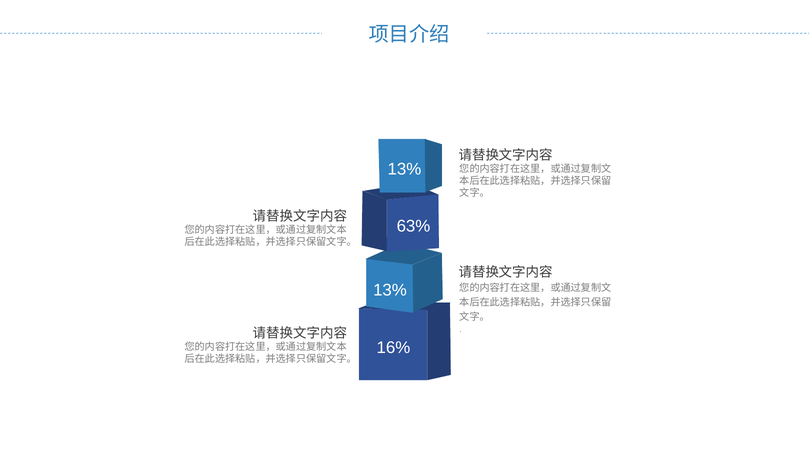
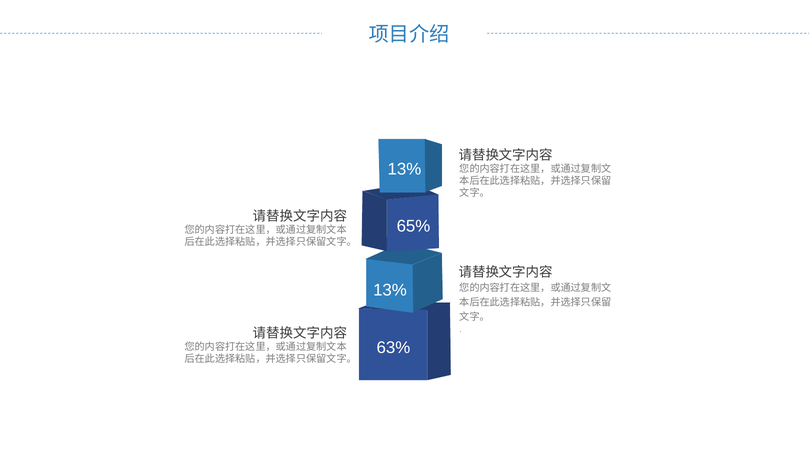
63%: 63% -> 65% (413, 226)
16%: 16% -> 63% (393, 348)
